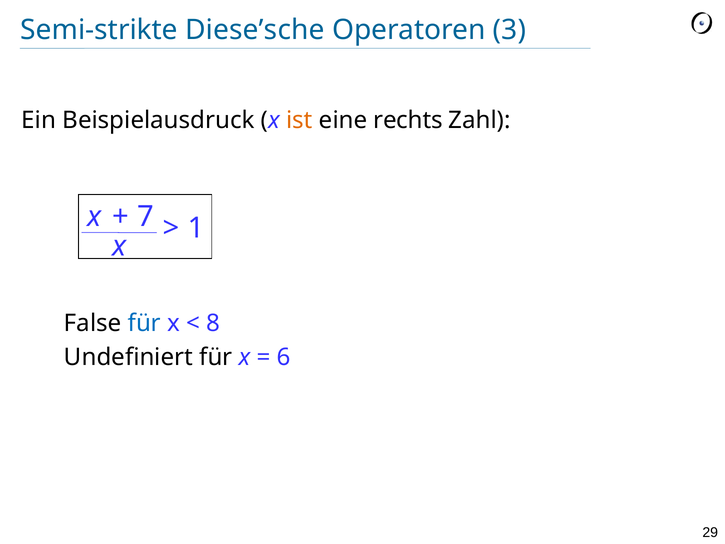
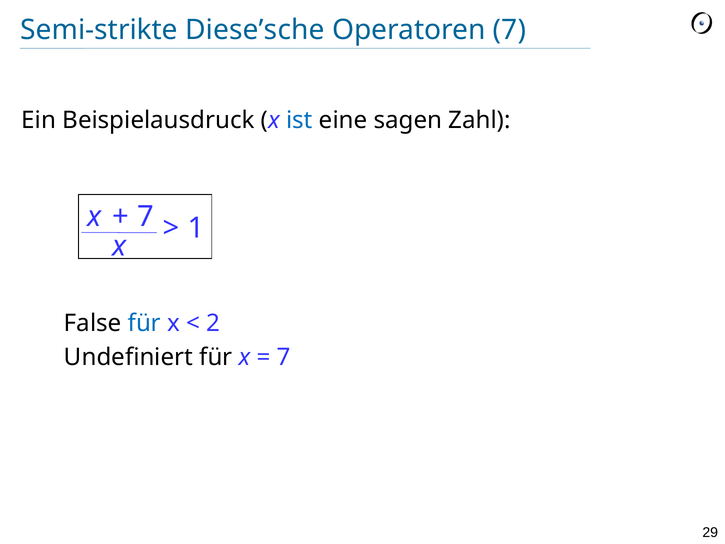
Operatoren 3: 3 -> 7 (509, 30)
ist colour: orange -> blue (299, 120)
rechts: rechts -> sagen (408, 120)
8: 8 -> 2 (213, 323)
6: 6 -> 7 (284, 357)
